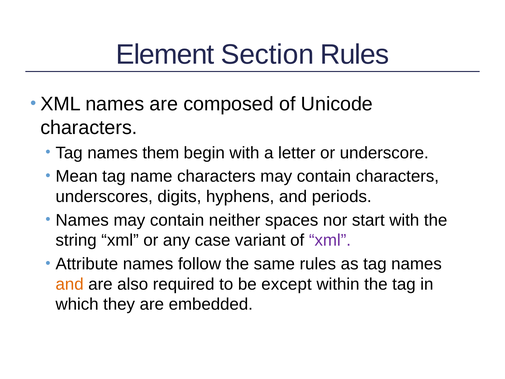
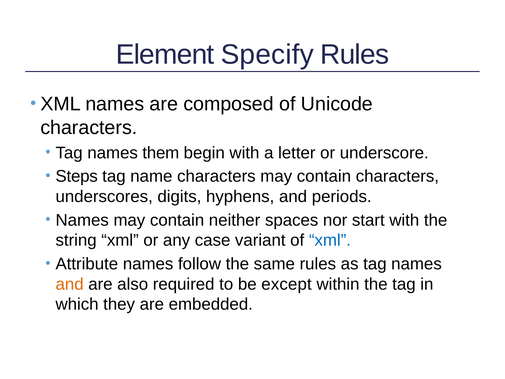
Section: Section -> Specify (267, 55)
Mean: Mean -> Steps (77, 176)
xml colour: purple -> blue (330, 240)
